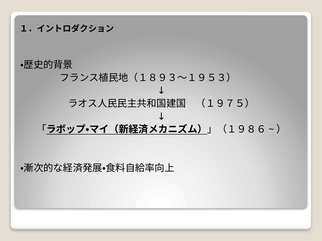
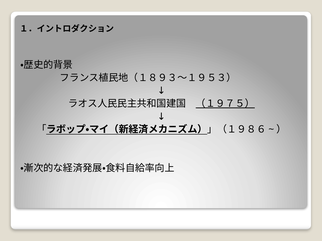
（１９７５） underline: none -> present (225, 104)
